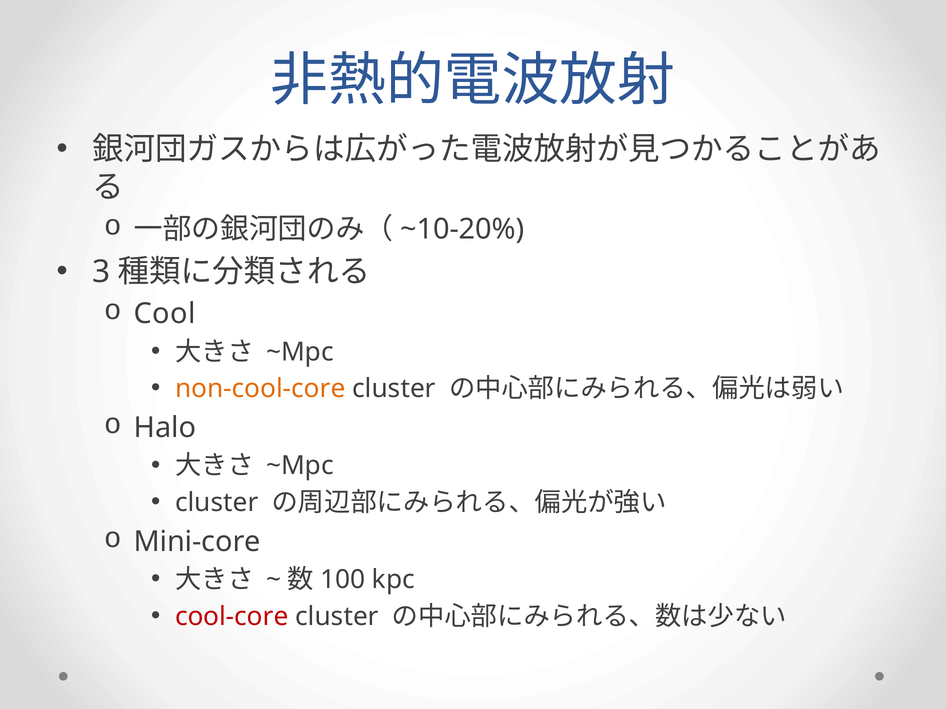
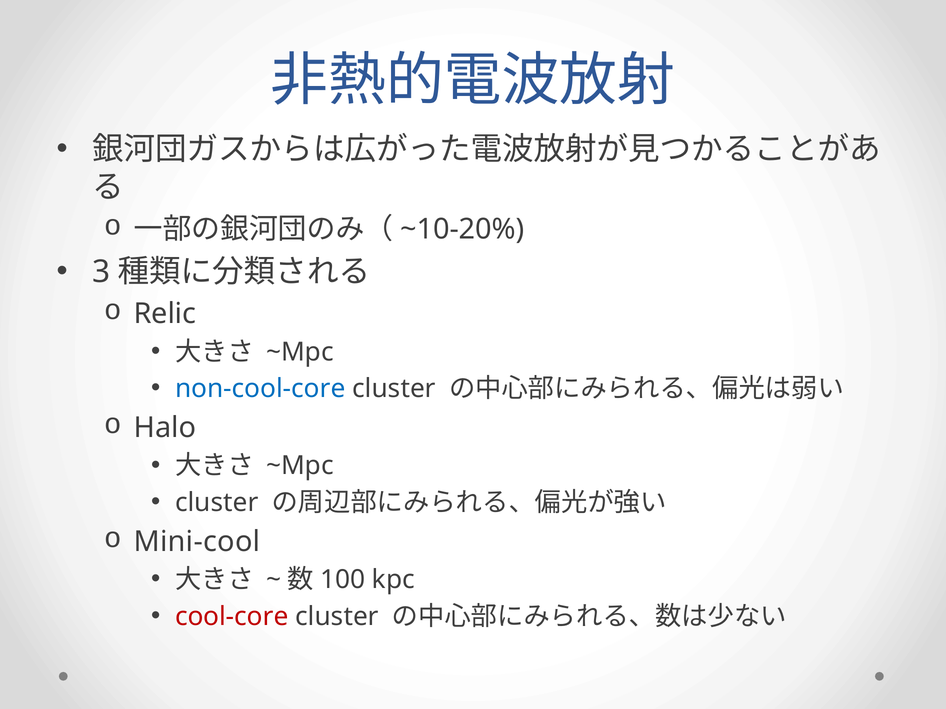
Cool: Cool -> Relic (165, 314)
non-cool-core colour: orange -> blue (260, 389)
Mini-core: Mini-core -> Mini-cool (197, 542)
